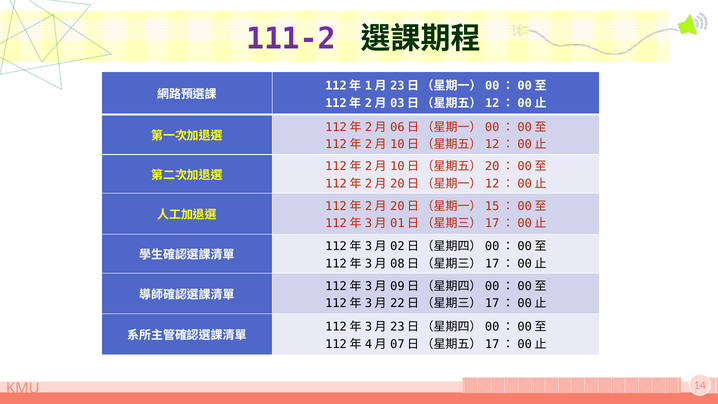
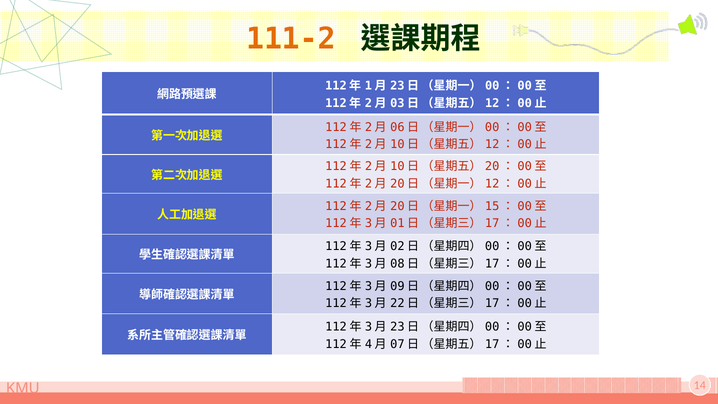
111-2 colour: purple -> orange (291, 39)
